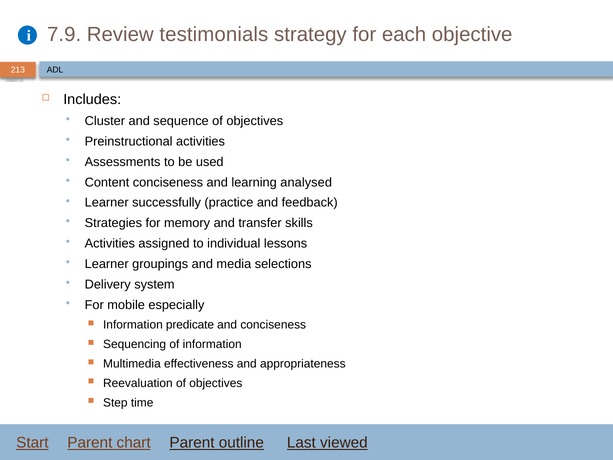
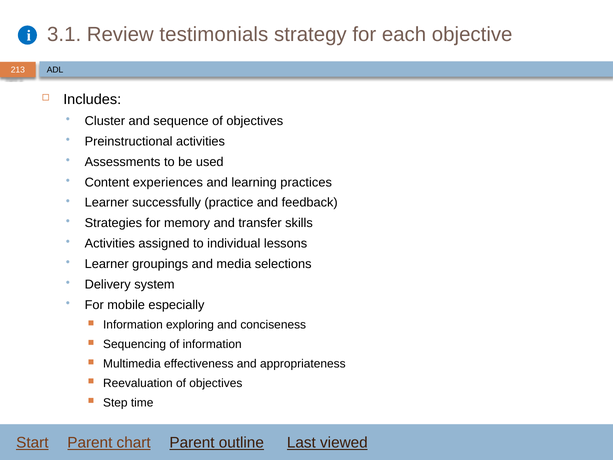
7.9: 7.9 -> 3.1 (64, 35)
Content conciseness: conciseness -> experiences (168, 182)
analysed: analysed -> practices (306, 182)
predicate: predicate -> exploring (190, 325)
